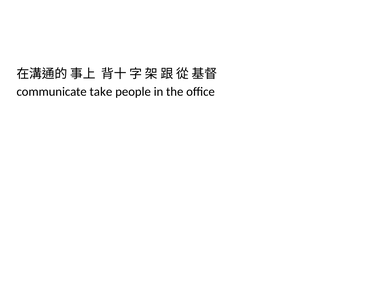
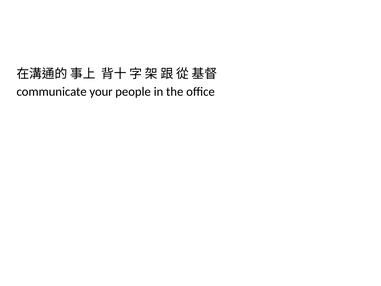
take: take -> your (101, 92)
